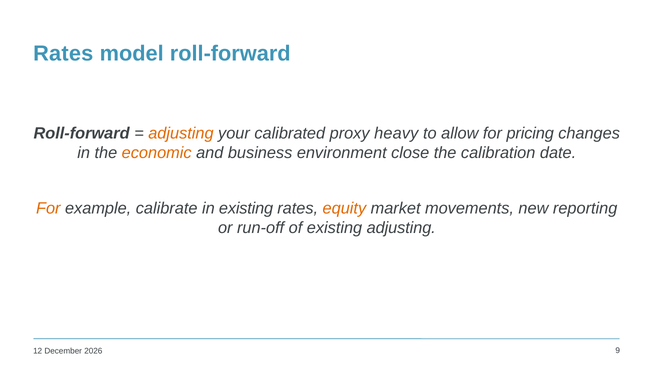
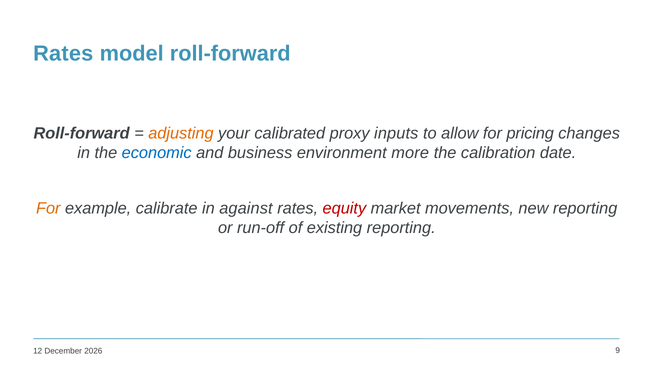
heavy: heavy -> inputs (396, 134)
economic colour: orange -> blue (157, 153)
close: close -> more (410, 153)
in existing: existing -> against (246, 209)
equity colour: orange -> red (344, 209)
existing adjusting: adjusting -> reporting (401, 228)
